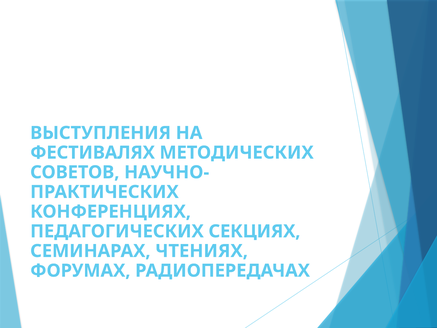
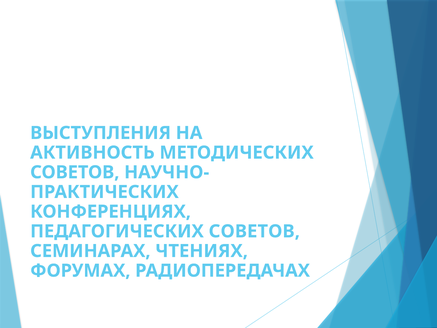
ФЕСТИВАЛЯХ: ФЕСТИВАЛЯХ -> АКТИВНОСТЬ (92, 153)
ПЕДАГОГИЧЕСКИХ СЕКЦИЯХ: СЕКЦИЯХ -> СОВЕТОВ (254, 231)
